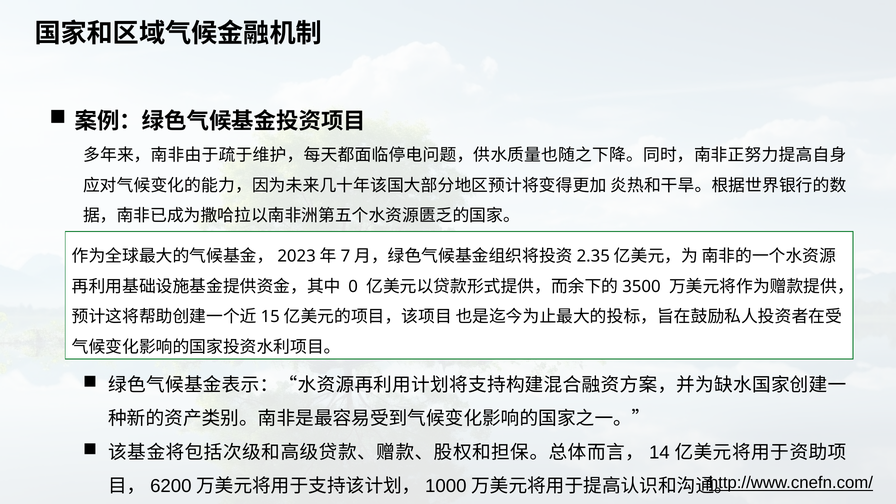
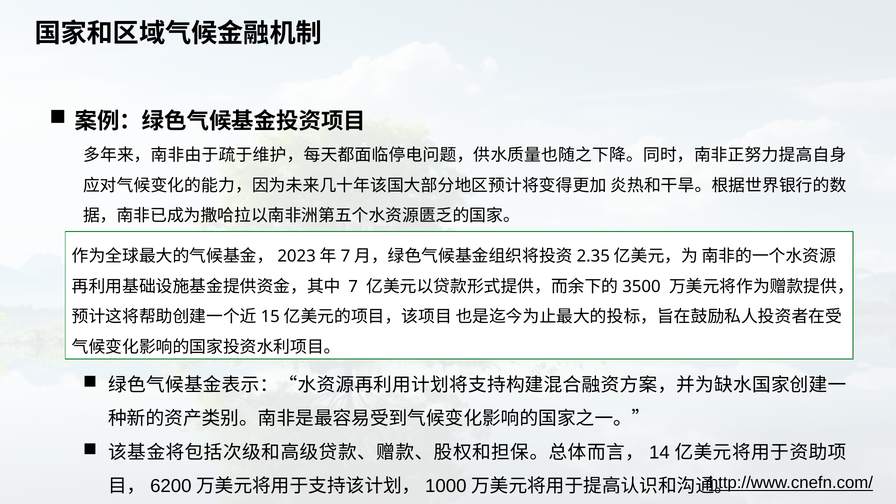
0: 0 -> 7 (353, 286)
